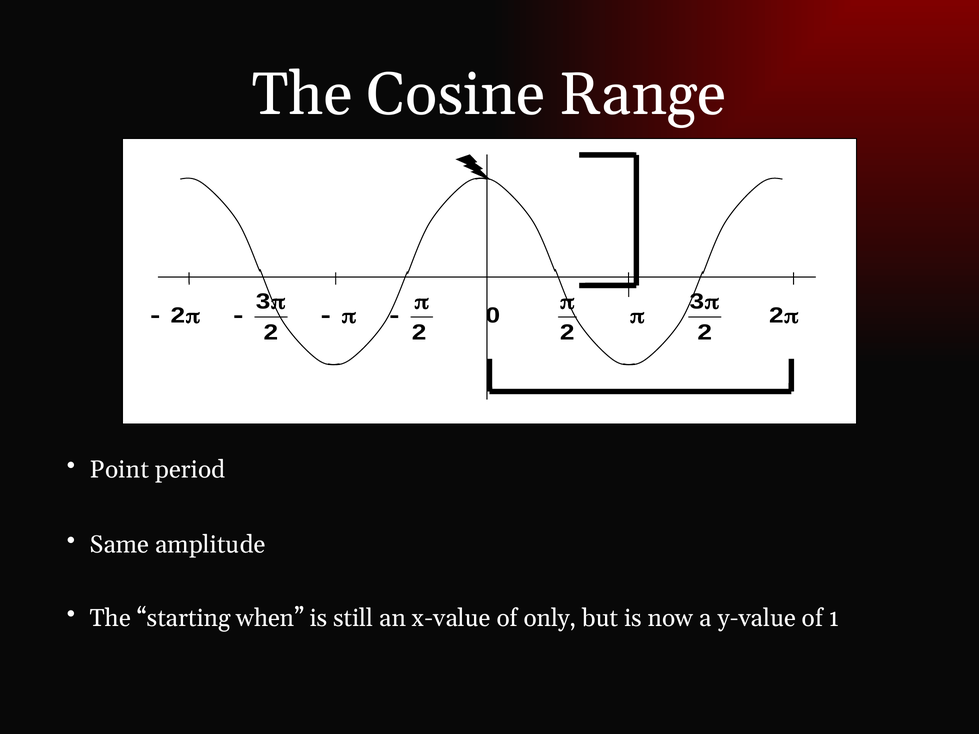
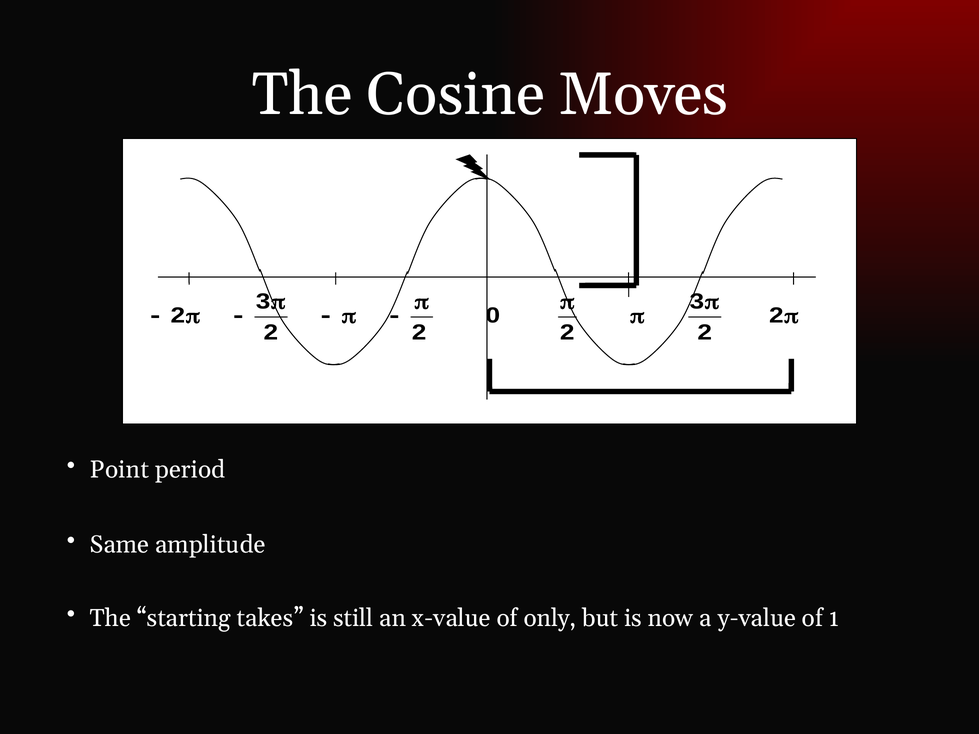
Range: Range -> Moves (643, 95)
when: when -> takes (270, 618)
